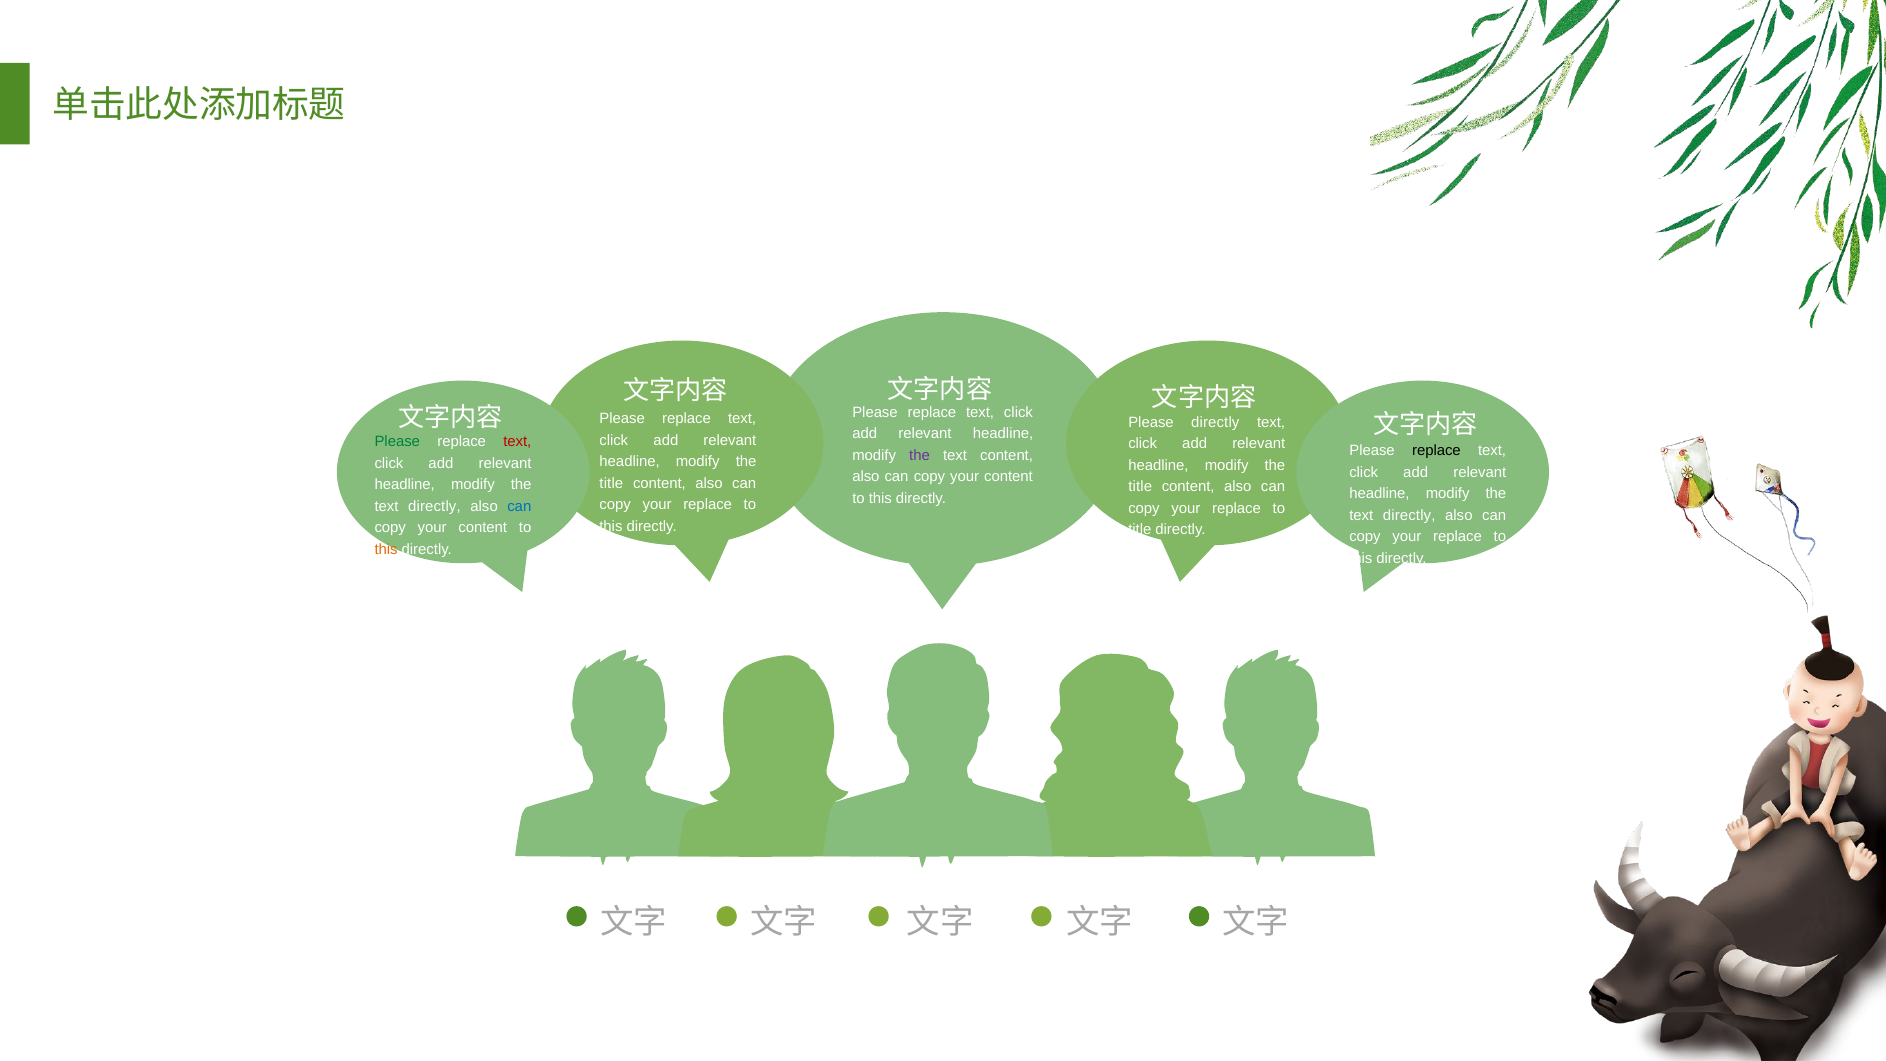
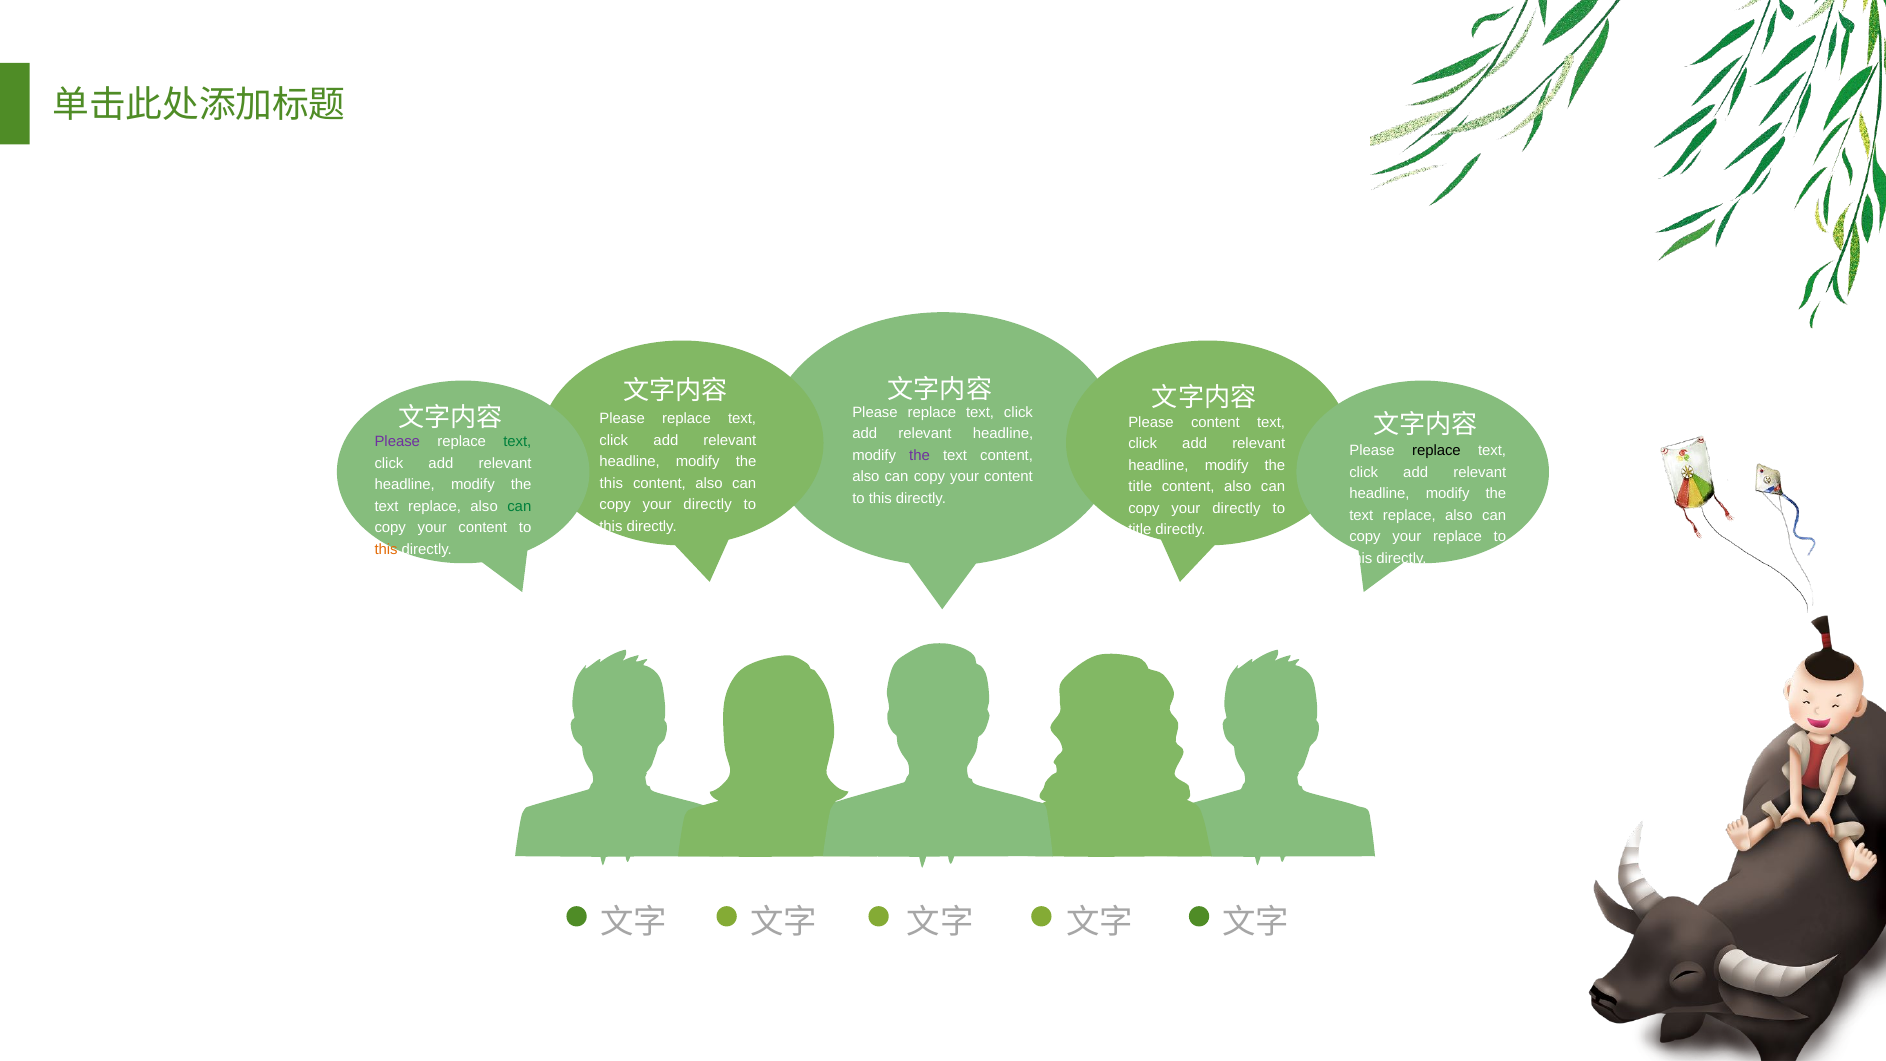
Please directly: directly -> content (1215, 422)
Please colour: green -> purple (397, 442)
text colour: red -> green (517, 442)
title: title -> this (611, 483)
replace: replace -> directly (708, 505)
directly: directly -> replace (435, 506)
can colour: blue -> green (519, 506)
replace: replace -> directly (1236, 508)
directly: directly -> replace (1409, 515)
